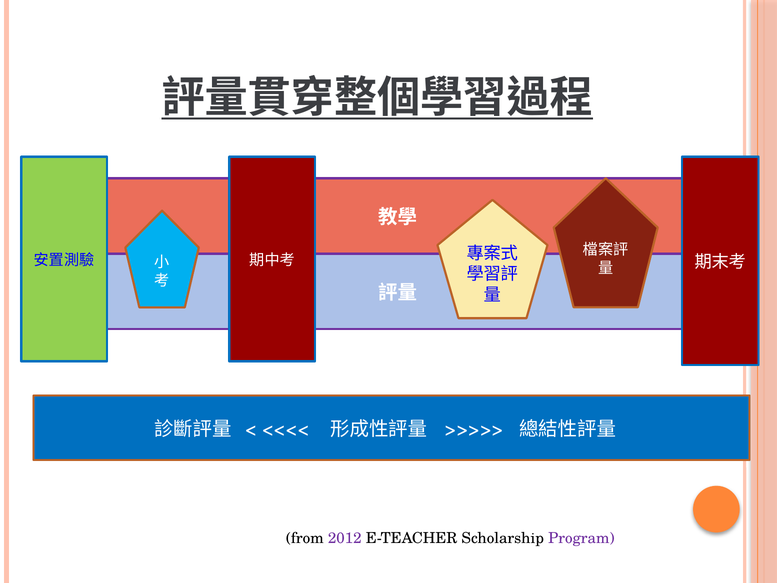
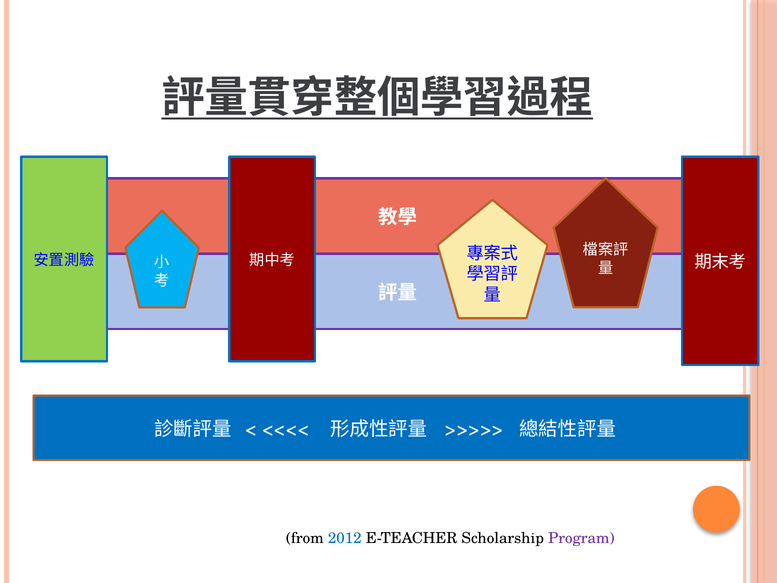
2012 colour: purple -> blue (345, 538)
